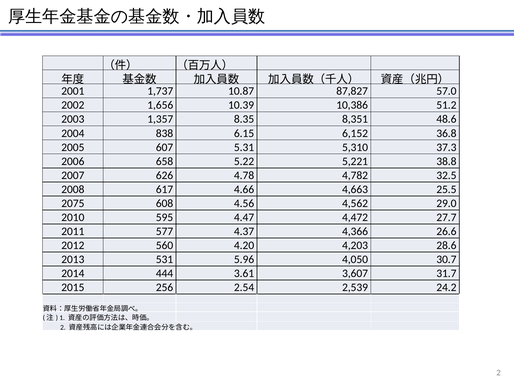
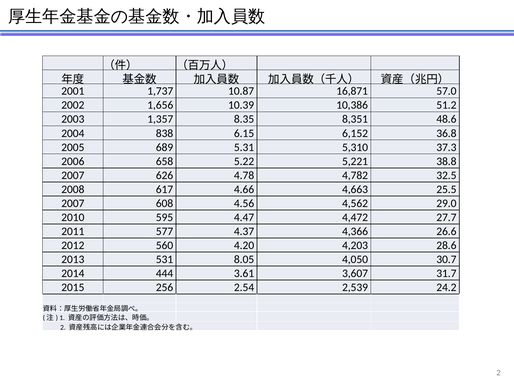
87,827: 87,827 -> 16,871 (352, 91)
607: 607 -> 689 (165, 147)
2075: 2075 -> 2007 (73, 204)
5.96: 5.96 -> 8.05 (244, 260)
